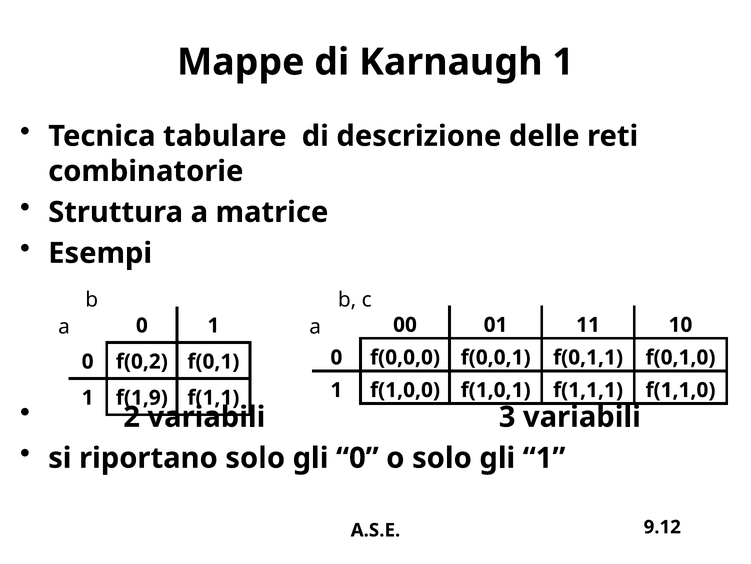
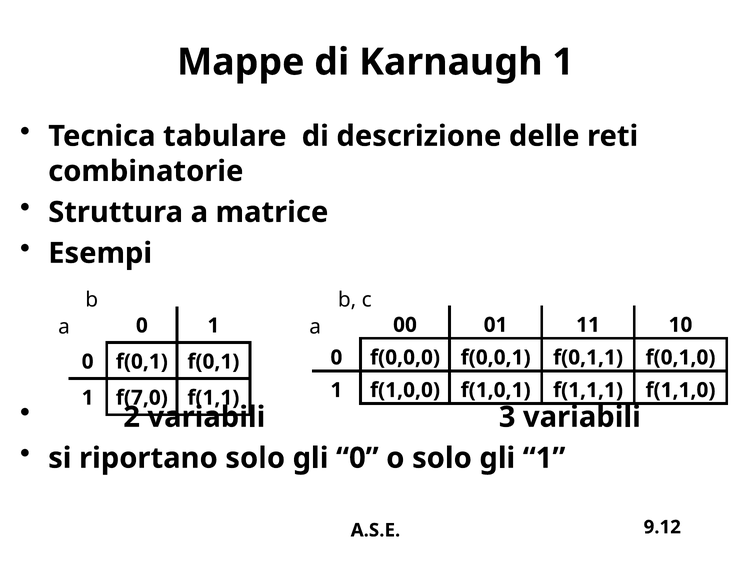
0 f(0,2: f(0,2 -> f(0,1 (142, 361)
f(1,9: f(1,9 -> f(7,0 (142, 397)
